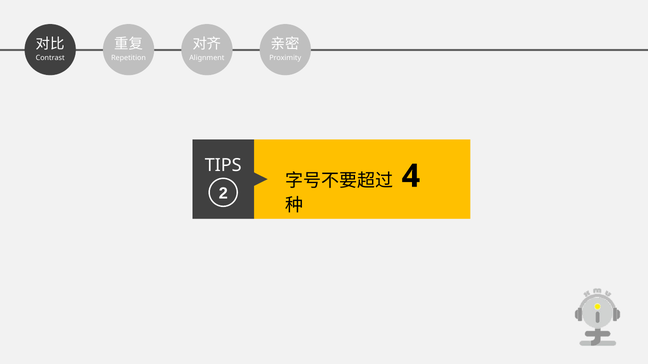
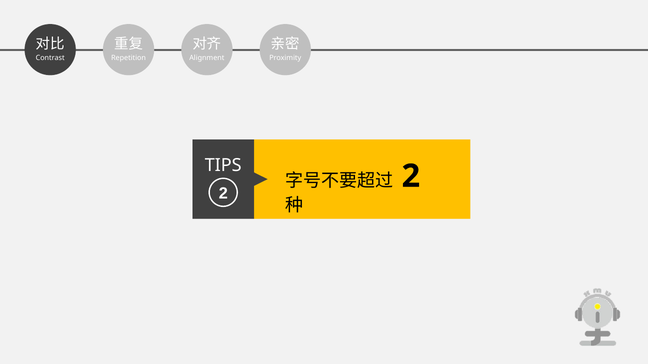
4: 4 -> 2 (411, 176)
